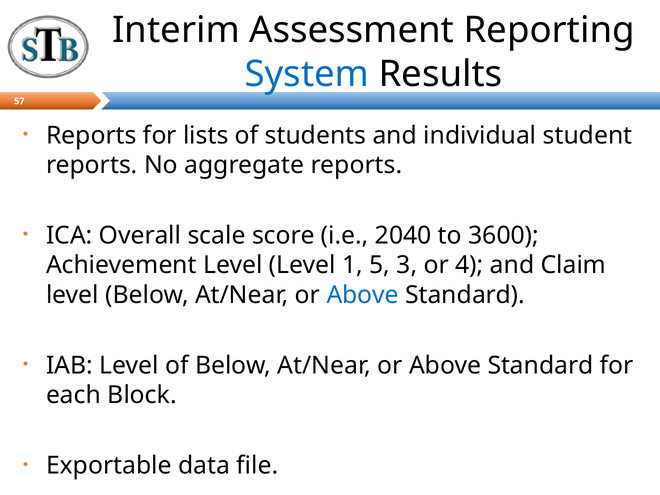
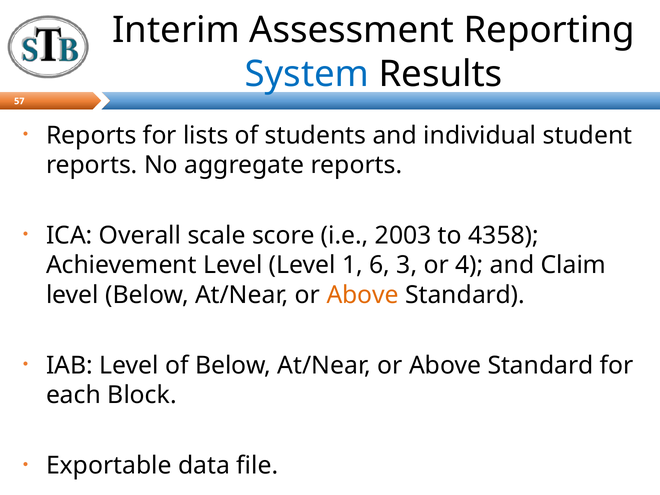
2040: 2040 -> 2003 (403, 236)
3600: 3600 -> 4358 (504, 236)
5: 5 -> 6 (380, 265)
Above colour: blue -> orange (363, 295)
